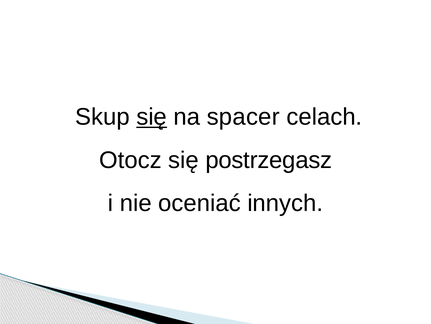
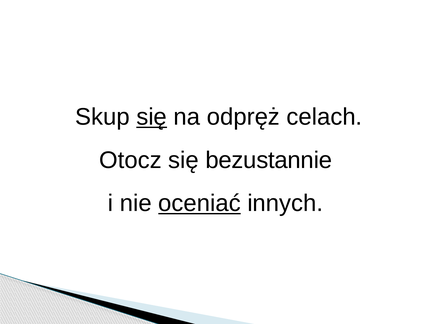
spacer: spacer -> odpręż (243, 117)
postrzegasz: postrzegasz -> bezustannie (269, 160)
oceniać underline: none -> present (200, 203)
